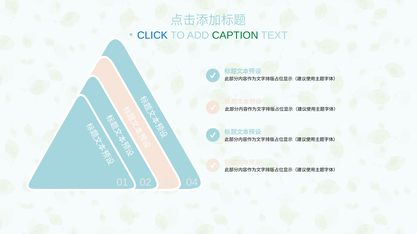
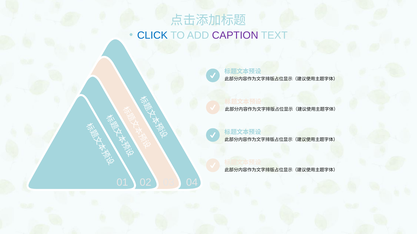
CAPTION colour: green -> purple (235, 35)
